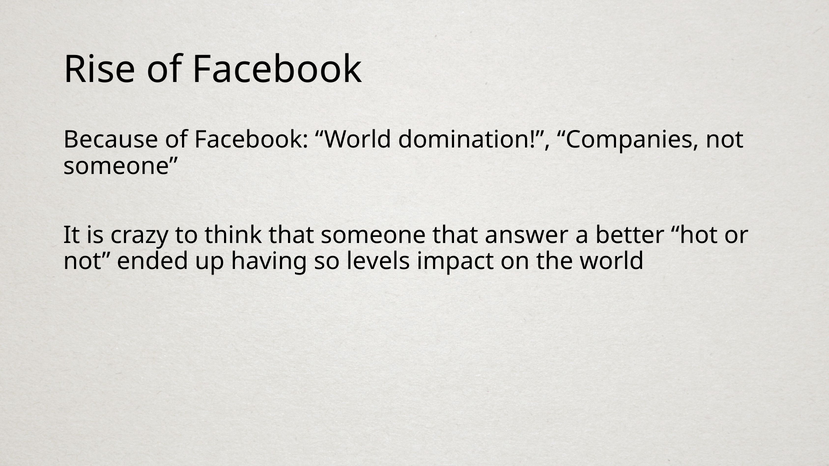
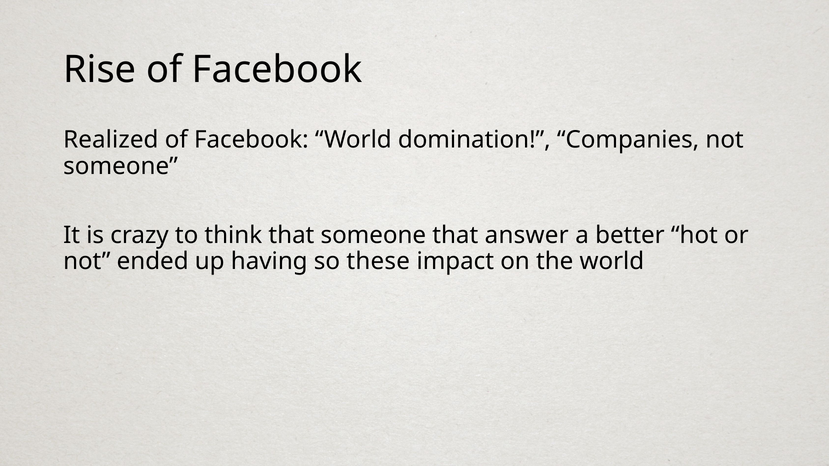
Because: Because -> Realized (111, 140)
levels: levels -> these (378, 262)
